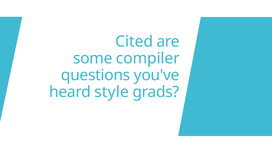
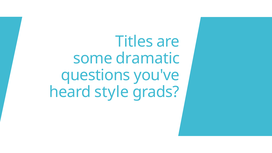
Cited: Cited -> Titles (134, 42)
compiler: compiler -> dramatic (148, 58)
